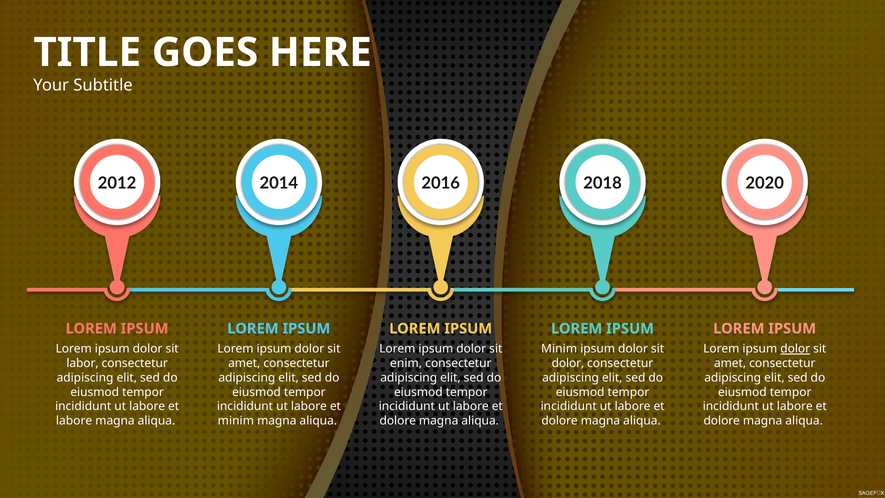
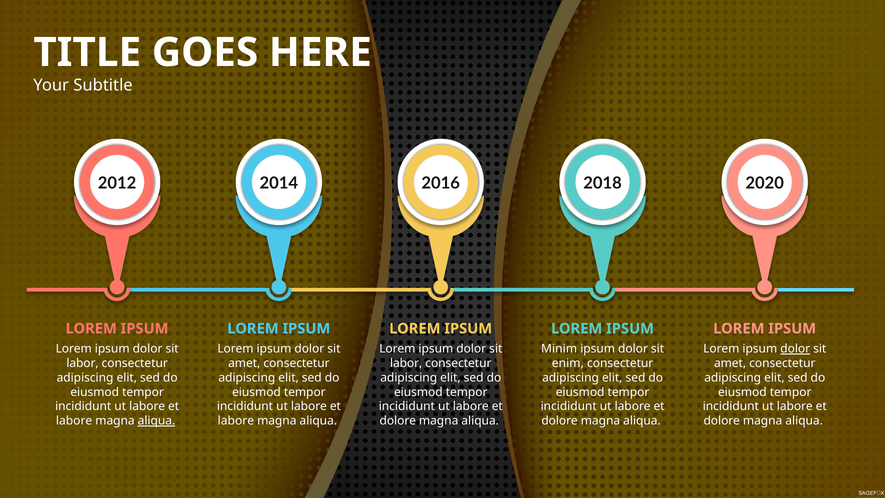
enim: enim -> labor (406, 363)
dolor: dolor -> enim (568, 363)
aliqua underline: none -> present (156, 421)
minim: minim -> labore (236, 421)
